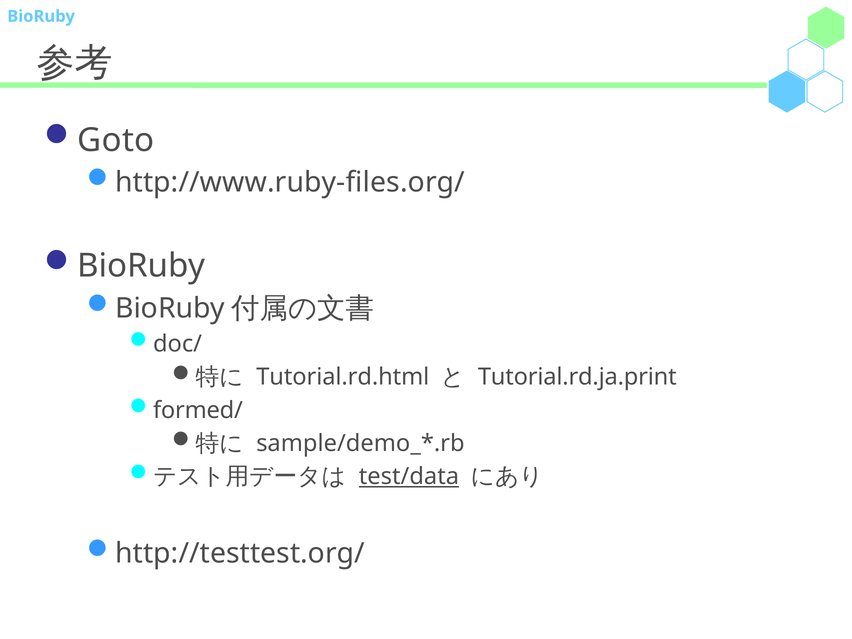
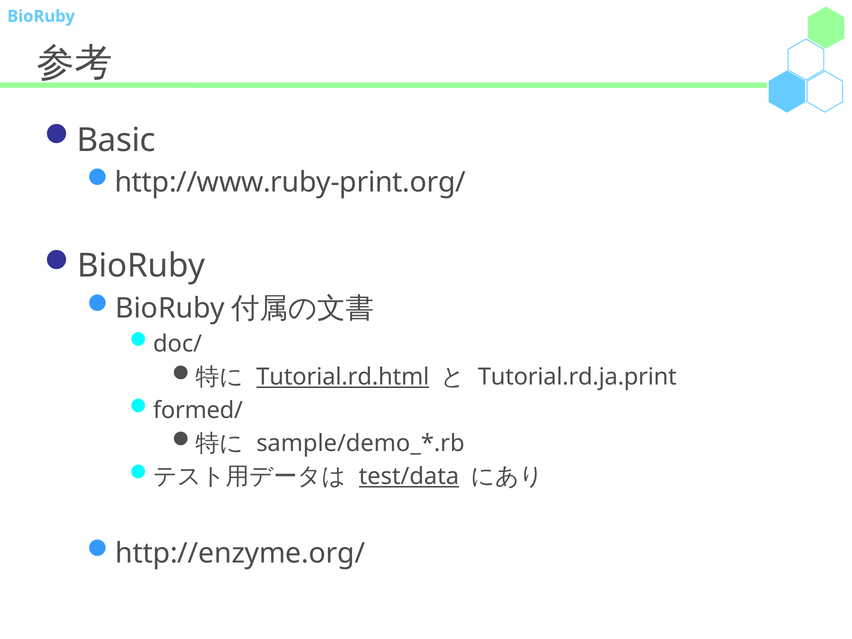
Goto: Goto -> Basic (116, 140)
http://www.ruby-files.org/: http://www.ruby-files.org/ -> http://www.ruby-print.org/ (290, 182)
Tutorial.rd.html underline: none -> present (343, 377)
http://testtest.org/: http://testtest.org/ -> http://enzyme.org/ (240, 553)
